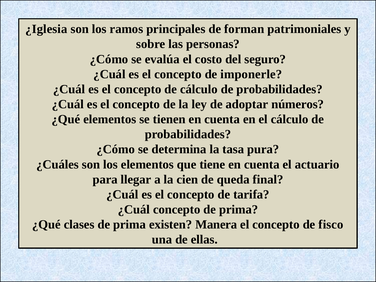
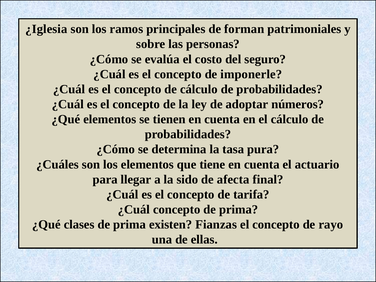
cien: cien -> sido (187, 179)
queda: queda -> afecta (233, 179)
Manera: Manera -> Fianzas (216, 225)
fisco: fisco -> rayo (331, 225)
